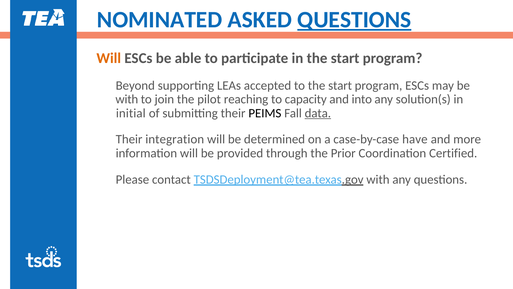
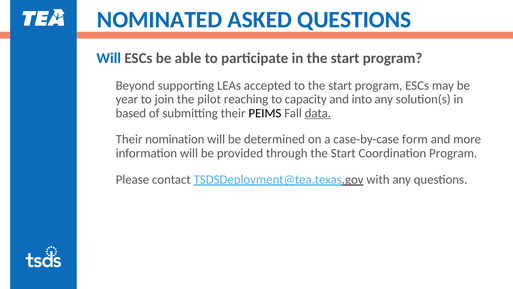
QUESTIONS underline: present -> none (354, 20)
Will colour: orange -> blue (109, 58)
with: with -> year (127, 99)
initial: initial -> based (131, 113)
integration: integration -> nomination (175, 139)
have: have -> form (415, 139)
through the Prior: Prior -> Start (343, 153)
Coordination Certified: Certified -> Program (453, 153)
